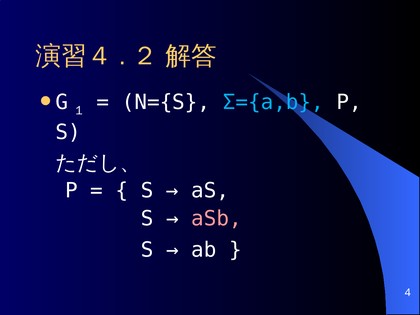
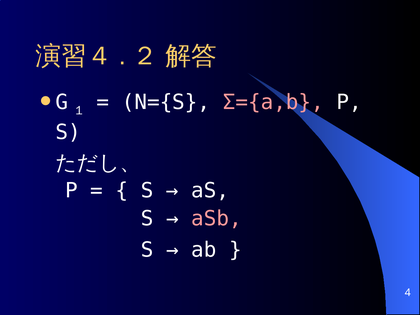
Σ={a,b colour: light blue -> pink (273, 102)
